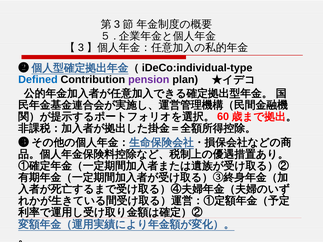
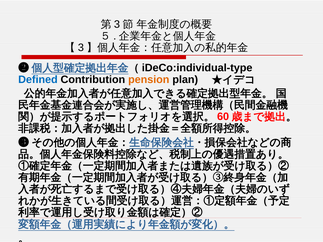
pension colour: purple -> orange (149, 80)
